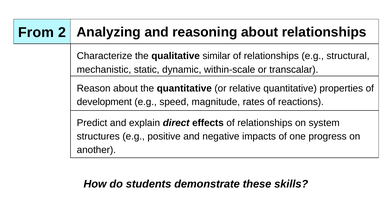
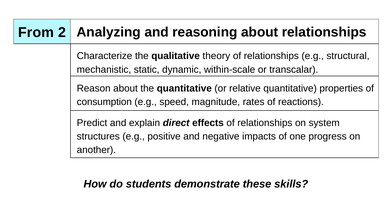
similar: similar -> theory (216, 56)
development: development -> consumption (104, 102)
